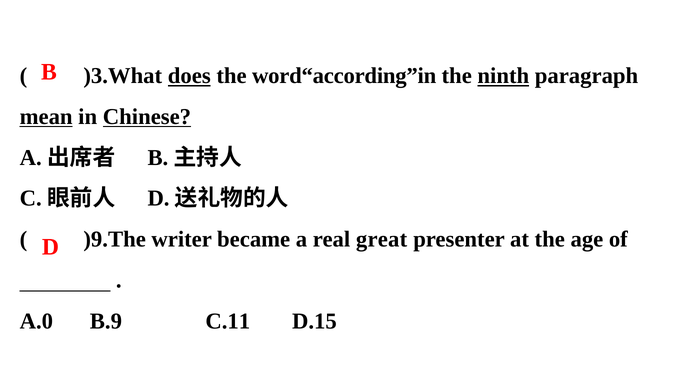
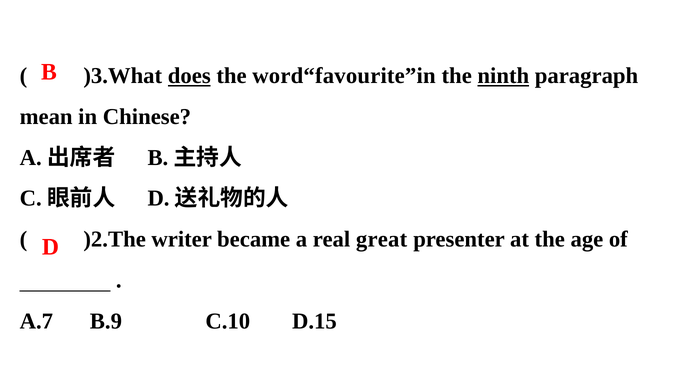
word“according”in: word“according”in -> word“favourite”in (344, 76)
mean underline: present -> none (46, 117)
Chinese underline: present -> none (147, 117)
)9.The: )9.The -> )2.The (115, 239)
A.0: A.0 -> A.7 (36, 321)
C.11: C.11 -> C.10 (228, 321)
